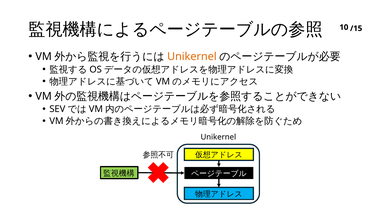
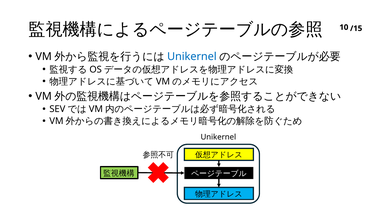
Unikernel colour: orange -> blue (192, 57)
